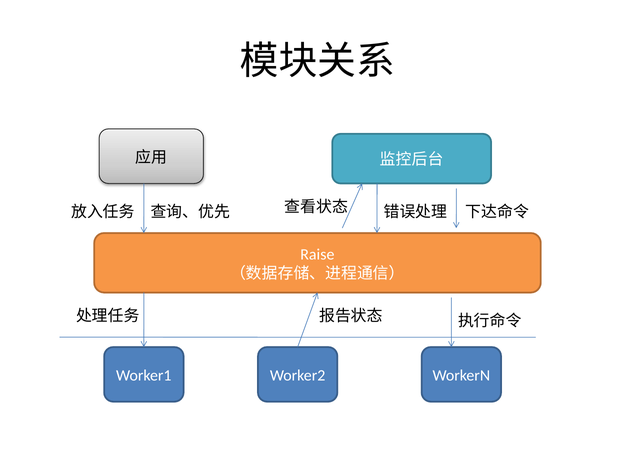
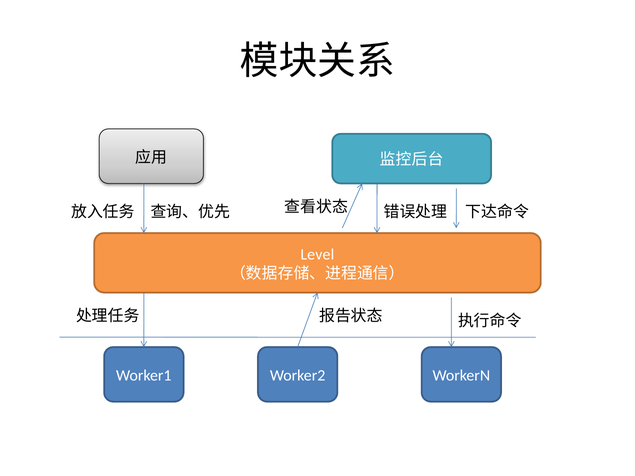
Raise: Raise -> Level (317, 255)
